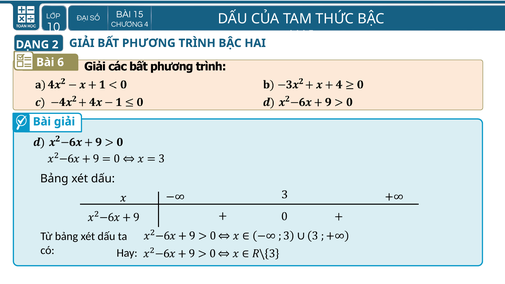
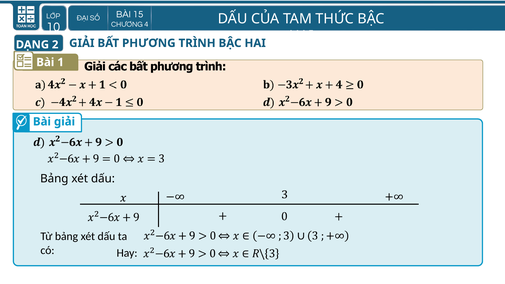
6: 6 -> 1 (61, 62)
